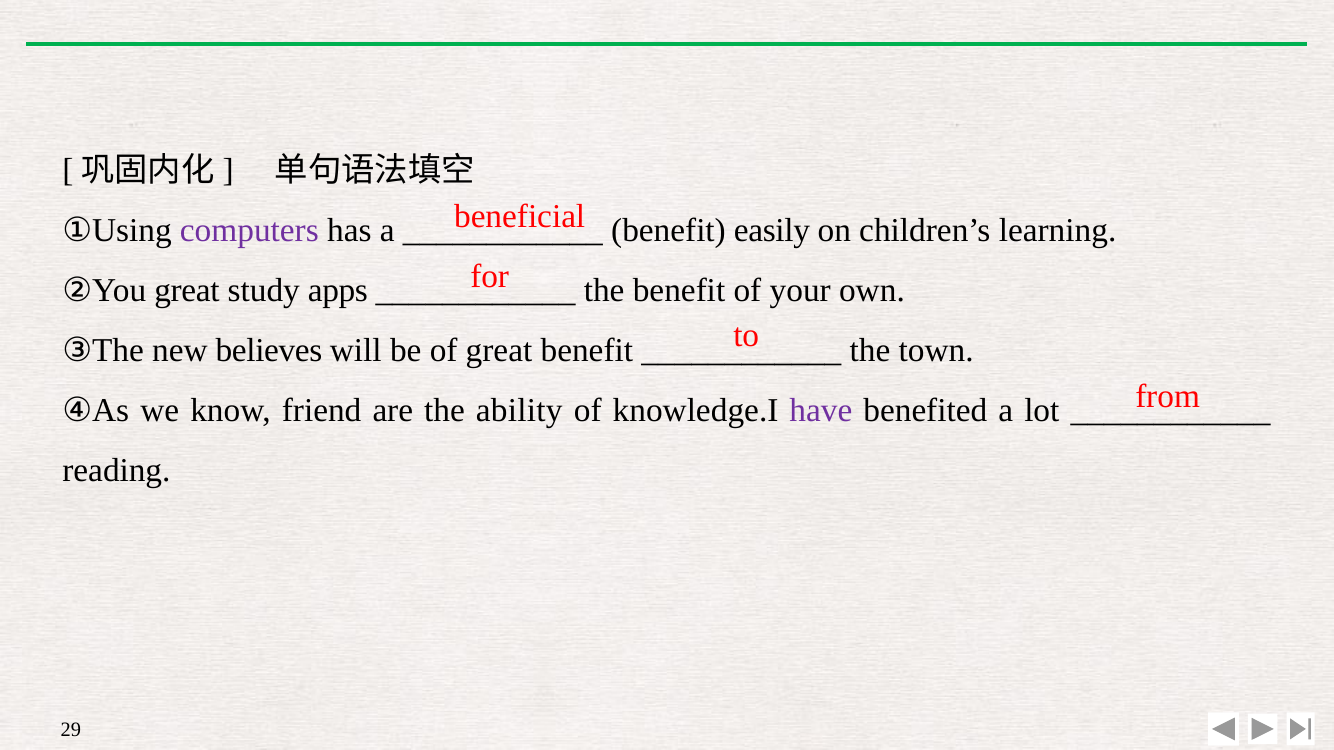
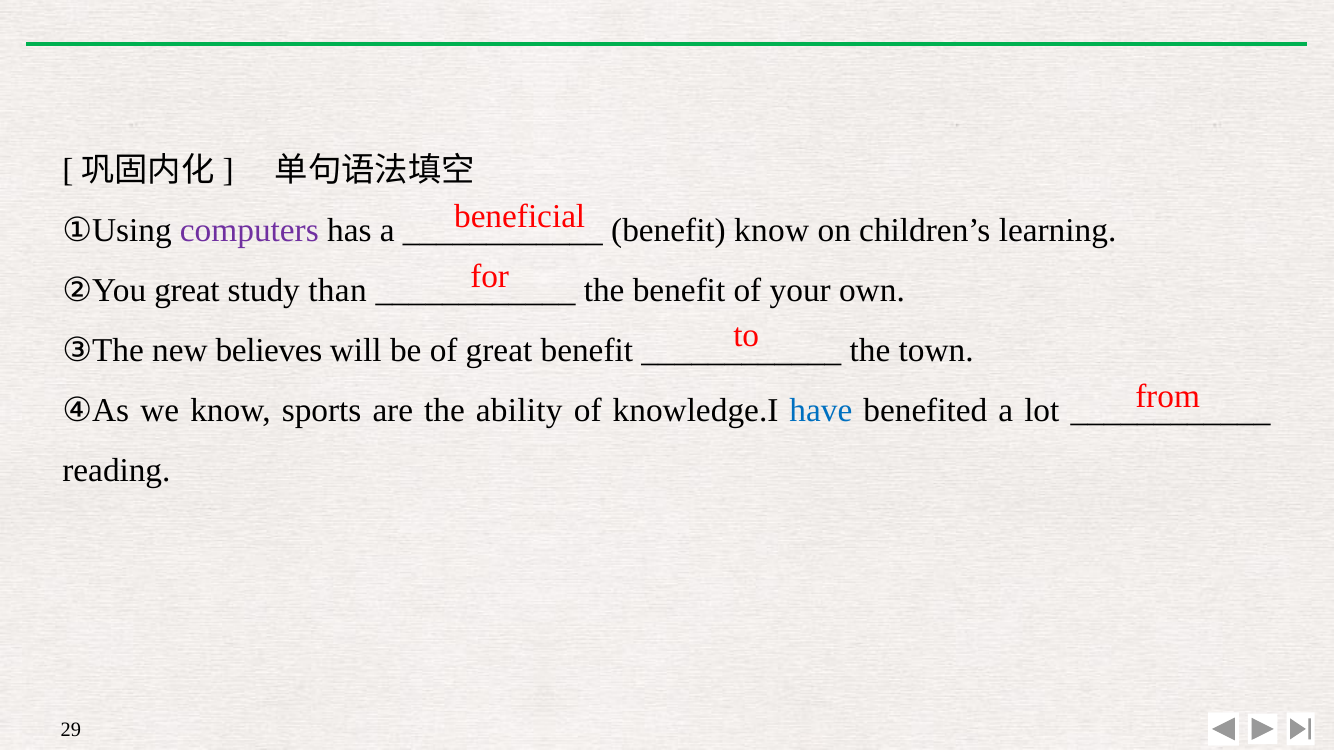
benefit easily: easily -> know (772, 230)
apps: apps -> than (338, 291)
friend: friend -> sports (322, 411)
have colour: purple -> blue (821, 411)
